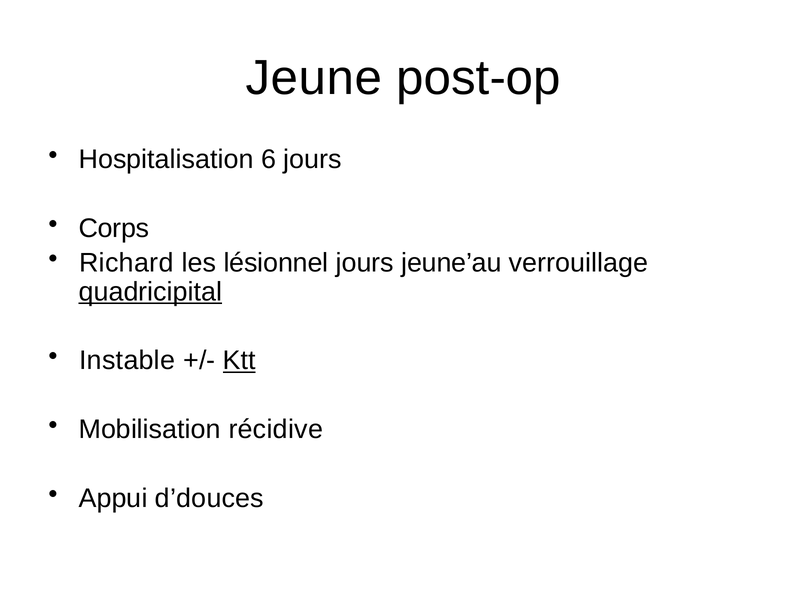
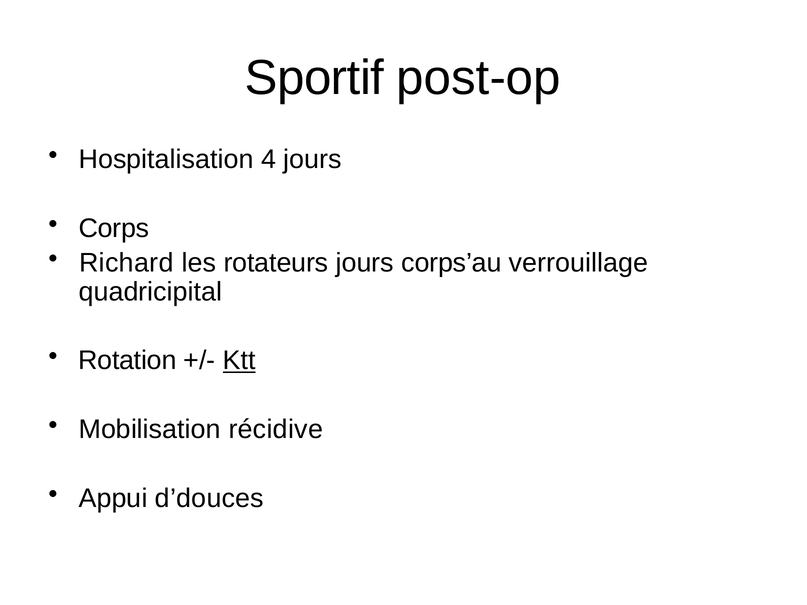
Jeune: Jeune -> Sportif (314, 78)
6: 6 -> 4 (268, 160)
lésionnel: lésionnel -> rotateurs (276, 263)
jeune’au: jeune’au -> corps’au (451, 263)
quadricipital underline: present -> none (150, 292)
Instable: Instable -> Rotation (127, 361)
